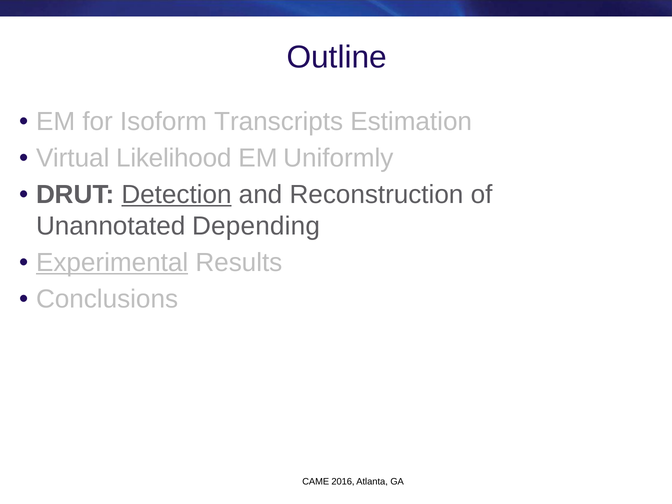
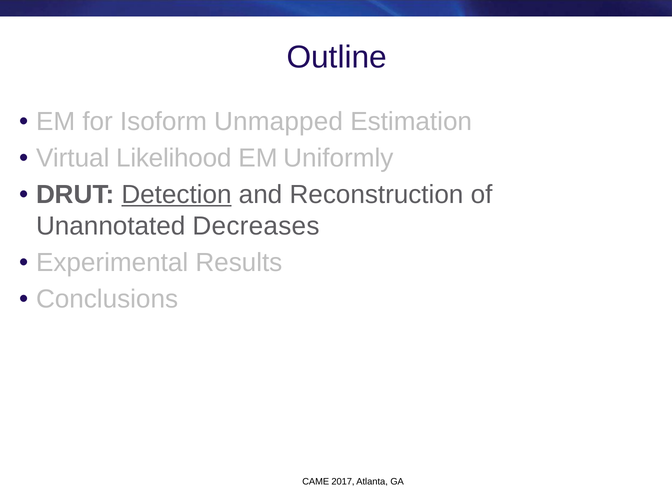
Transcripts: Transcripts -> Unmapped (279, 122)
Depending: Depending -> Decreases (256, 226)
Experimental underline: present -> none (112, 263)
2016: 2016 -> 2017 (343, 482)
